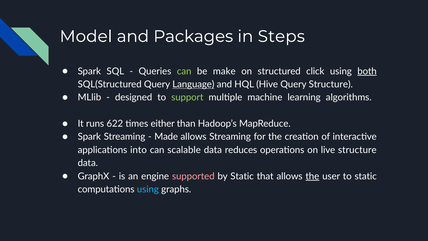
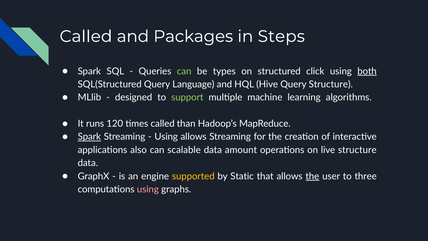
Model: Model -> Called (86, 36)
make: make -> types (224, 71)
Language underline: present -> none (193, 84)
622: 622 -> 120 (115, 124)
times either: either -> called (163, 124)
Spark underline: none -> present (89, 137)
Made: Made -> Using (166, 137)
into: into -> also (139, 150)
reduces: reduces -> amount (241, 150)
supported colour: pink -> yellow (193, 176)
to static: static -> three (366, 176)
using colour: light blue -> pink (148, 189)
